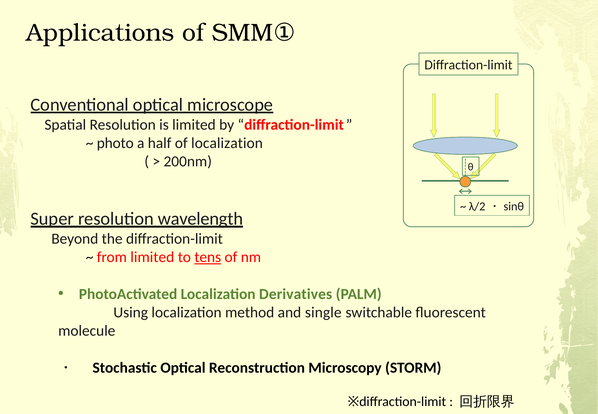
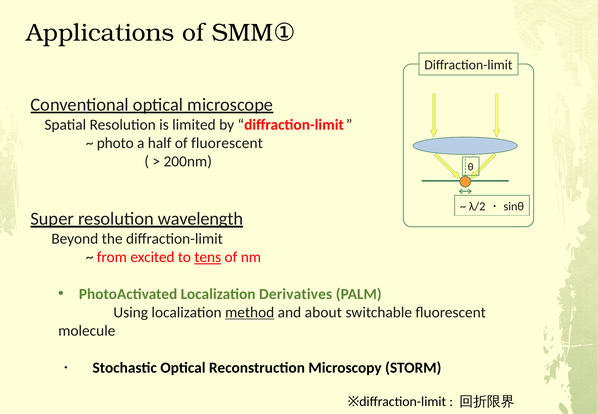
of localization: localization -> fluorescent (227, 143)
from limited: limited -> excited (152, 257)
method underline: none -> present (250, 312)
single: single -> about (323, 312)
